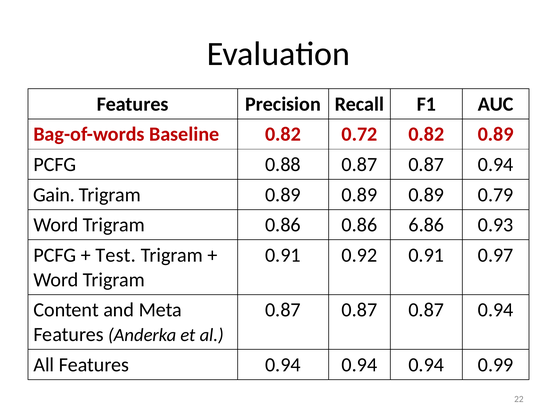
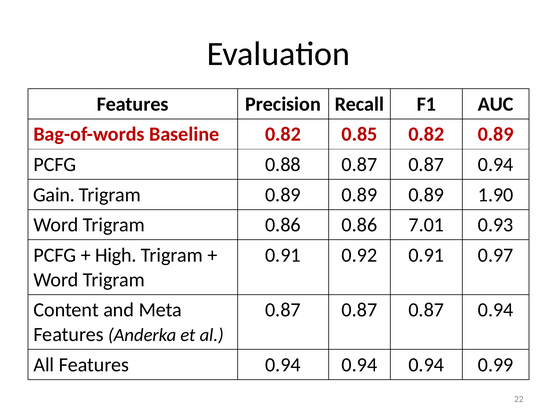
0.72: 0.72 -> 0.85 (359, 134)
0.79: 0.79 -> 1.90 (496, 195)
6.86: 6.86 -> 7.01 (426, 225)
Test: Test -> High (116, 255)
